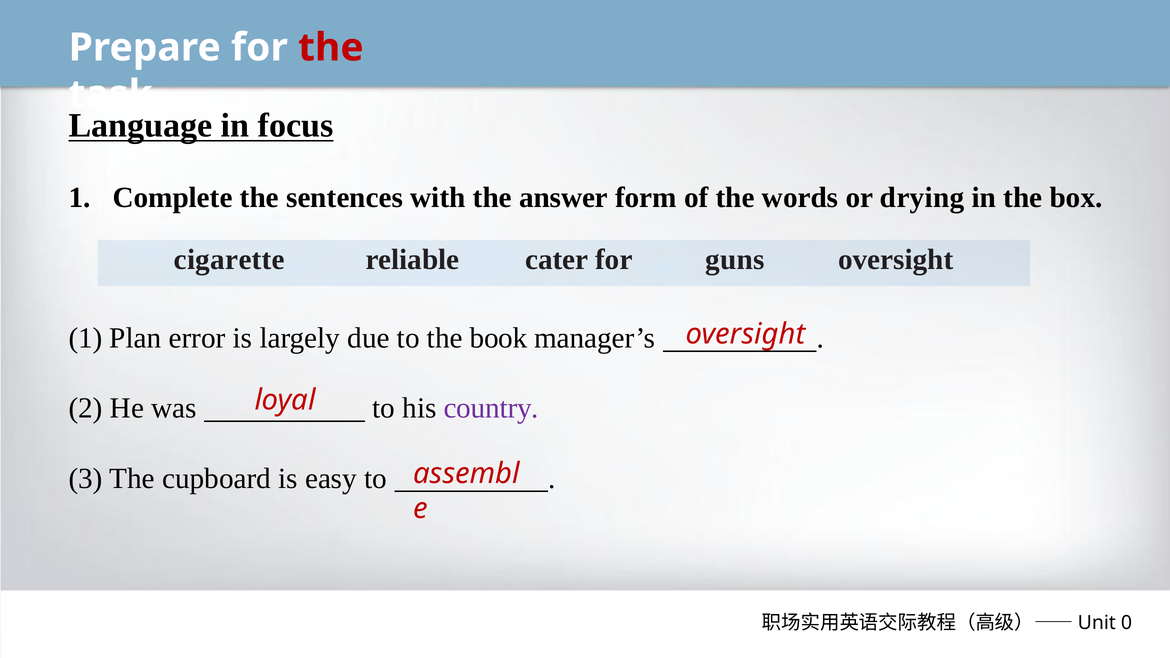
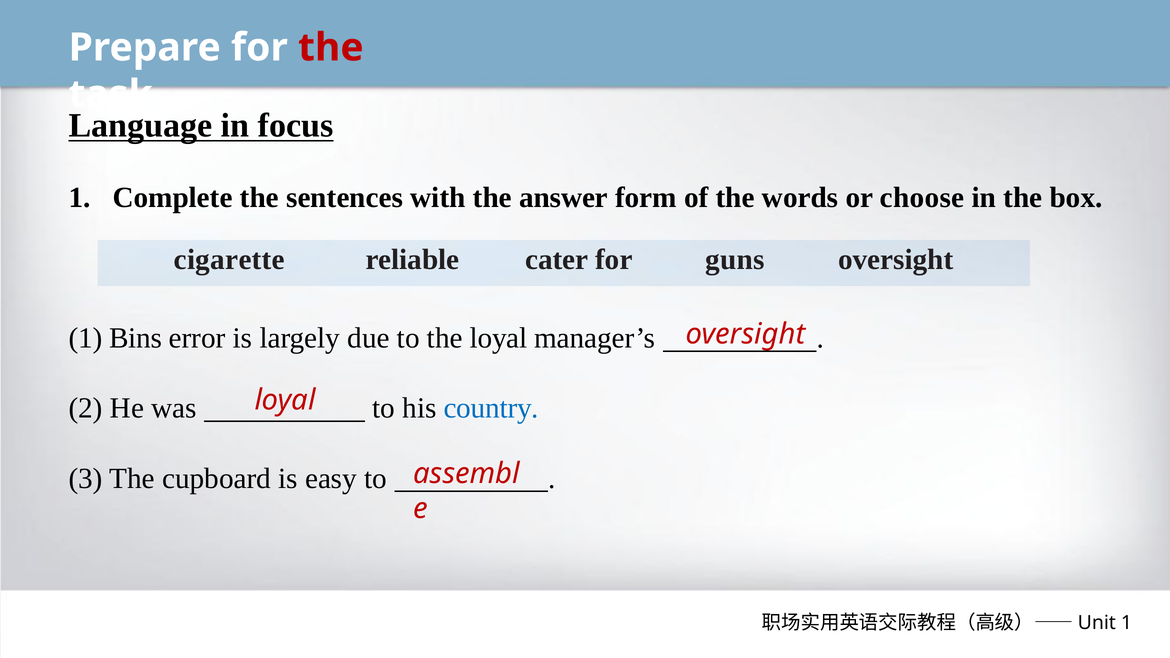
drying: drying -> choose (922, 198)
Plan: Plan -> Bins (136, 338)
the book: book -> loyal (498, 338)
country colour: purple -> blue (491, 408)
0: 0 -> 1 (1127, 623)
